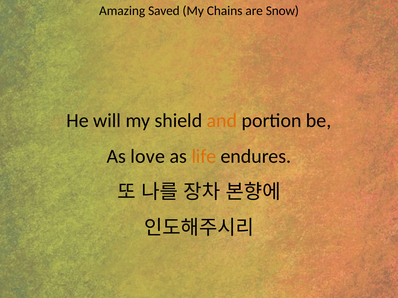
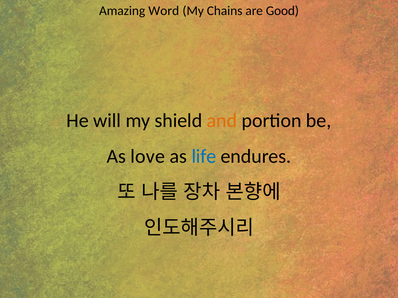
Saved: Saved -> Word (164, 11)
Snow: Snow -> Good (282, 11)
life colour: orange -> blue (204, 157)
